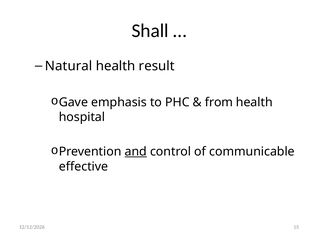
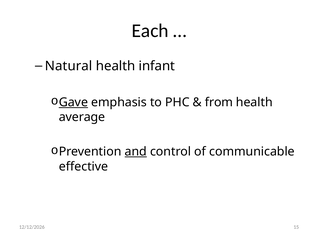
Shall: Shall -> Each (150, 31)
result: result -> infant (157, 66)
Gave underline: none -> present (73, 102)
hospital: hospital -> average (82, 117)
